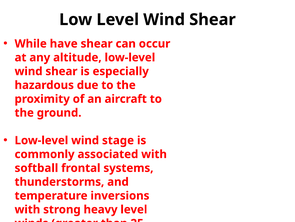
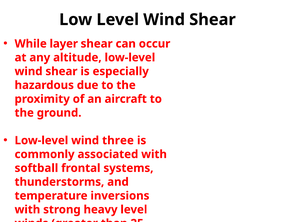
have: have -> layer (64, 44)
stage: stage -> three (118, 140)
